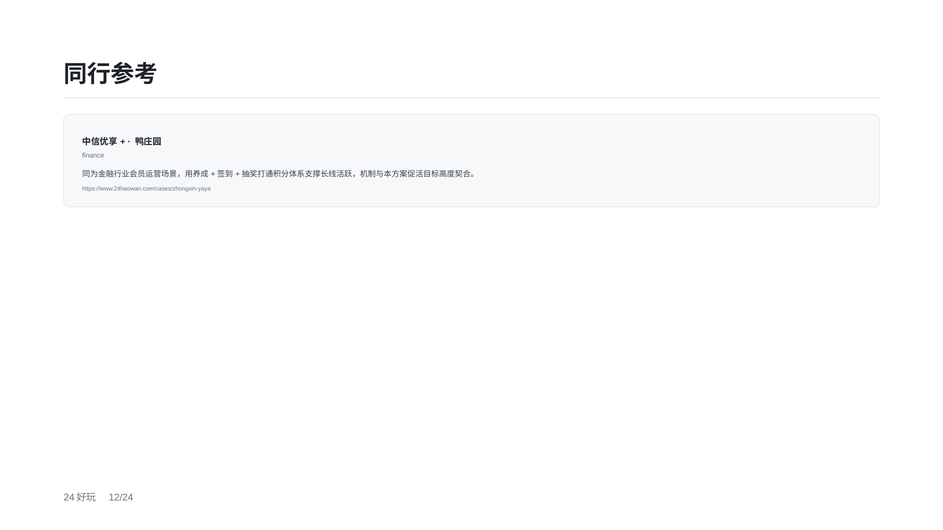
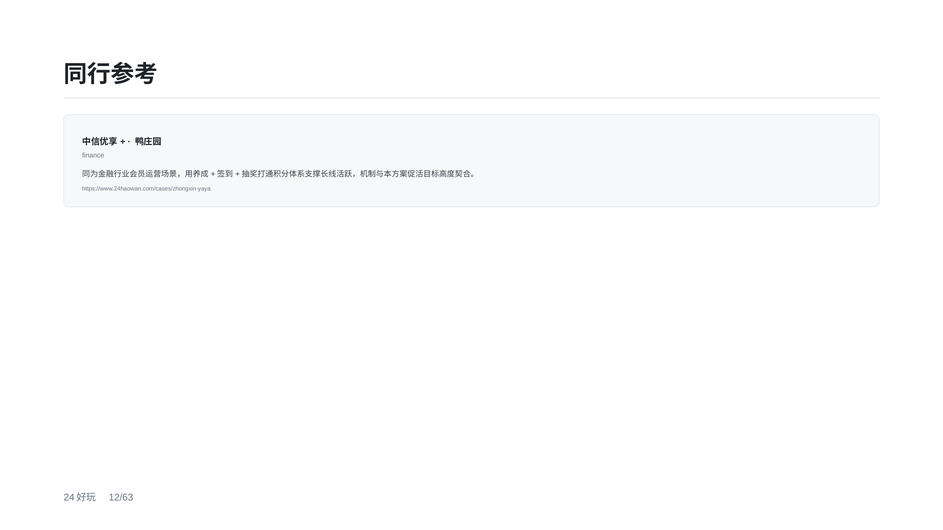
12/24: 12/24 -> 12/63 (121, 498)
